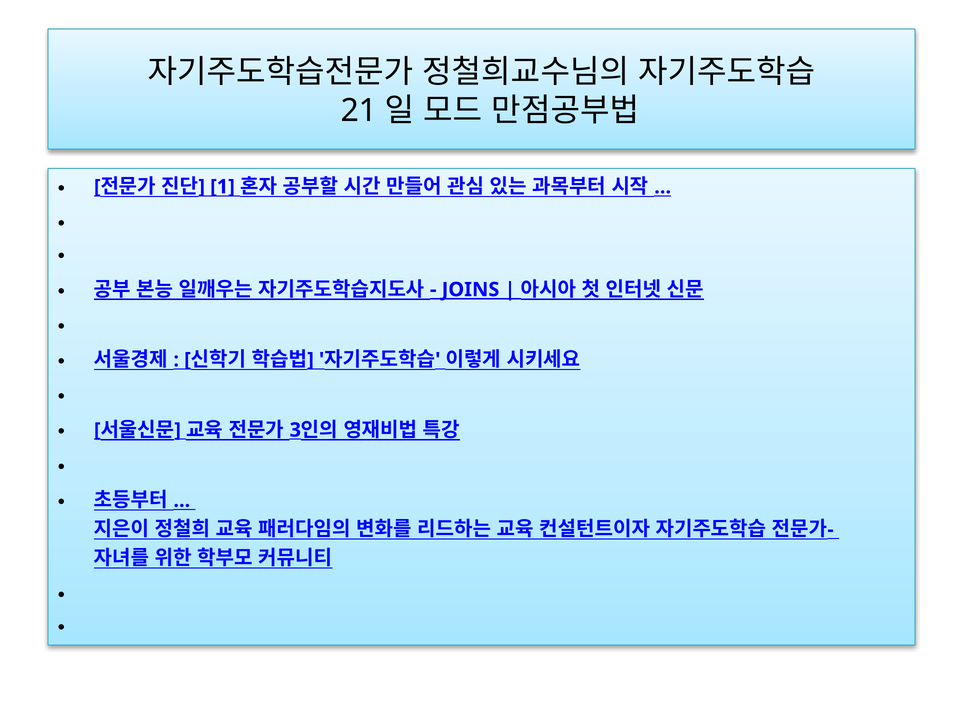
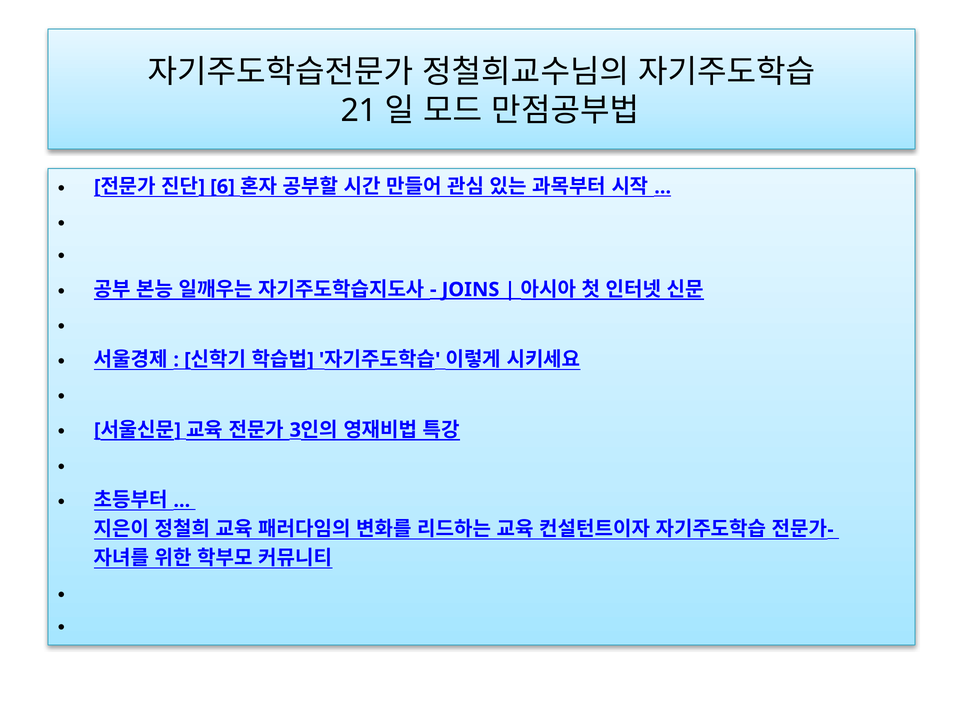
1: 1 -> 6 (222, 187)
